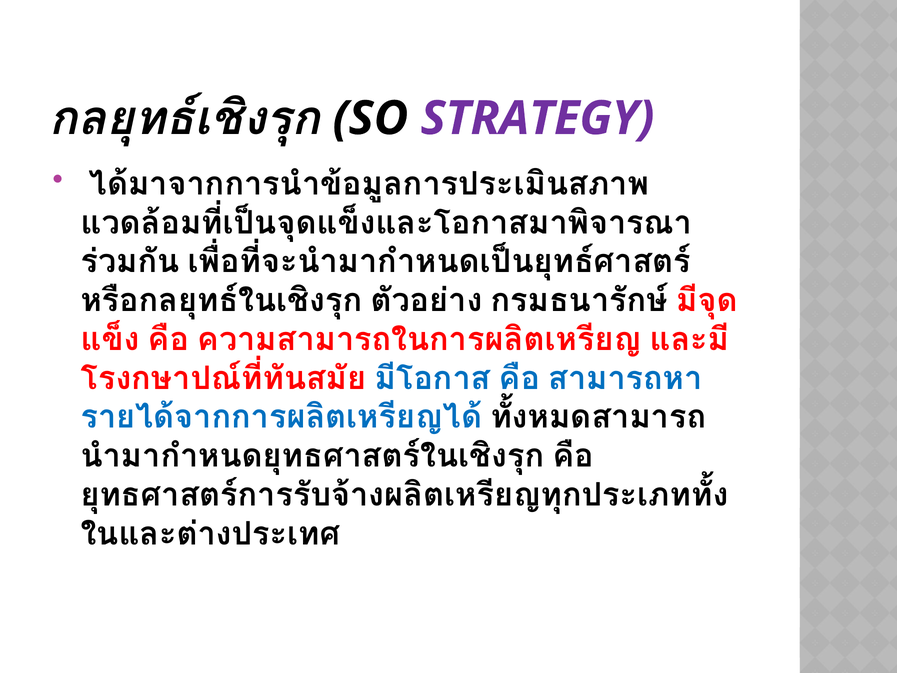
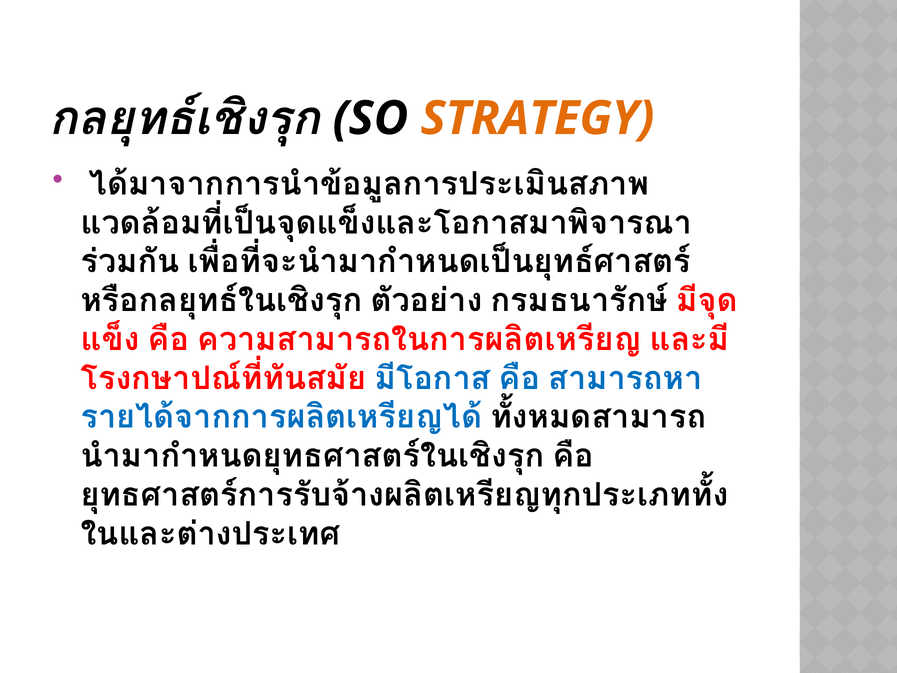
STRATEGY colour: purple -> orange (538, 118)
